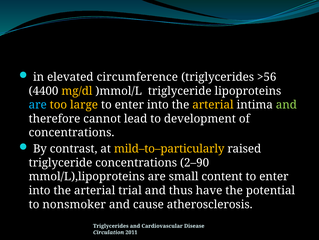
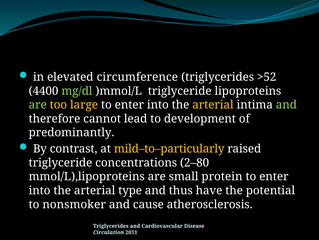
>56: >56 -> >52 (267, 77)
mg/dl colour: yellow -> light green (77, 91)
are colour: light blue -> light green (38, 105)
concentrations: concentrations -> predominantly (72, 132)
2–90: 2–90 -> 2–80 (195, 162)
content: content -> protein (222, 176)
trial: trial -> type (130, 190)
